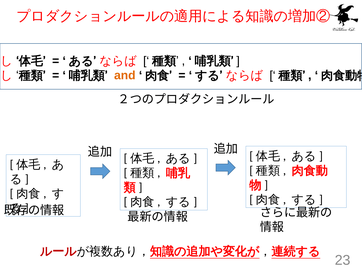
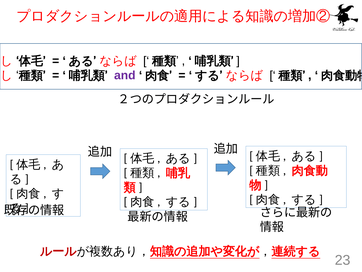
and colour: orange -> purple (125, 75)
